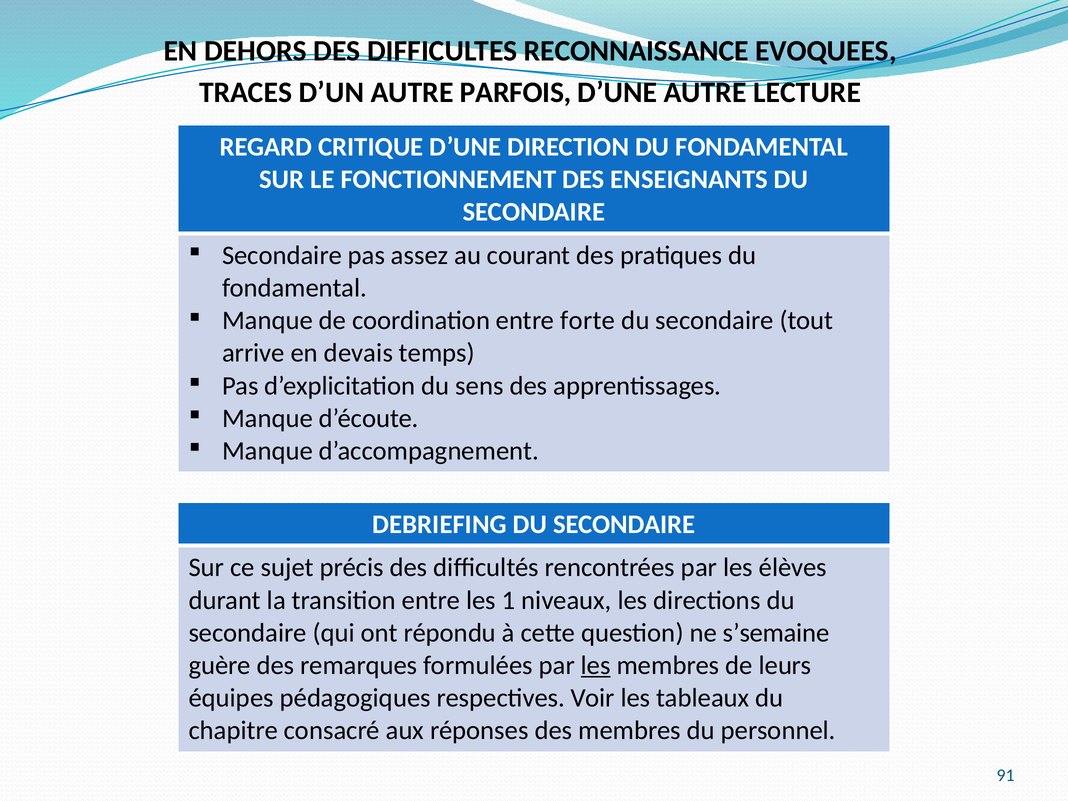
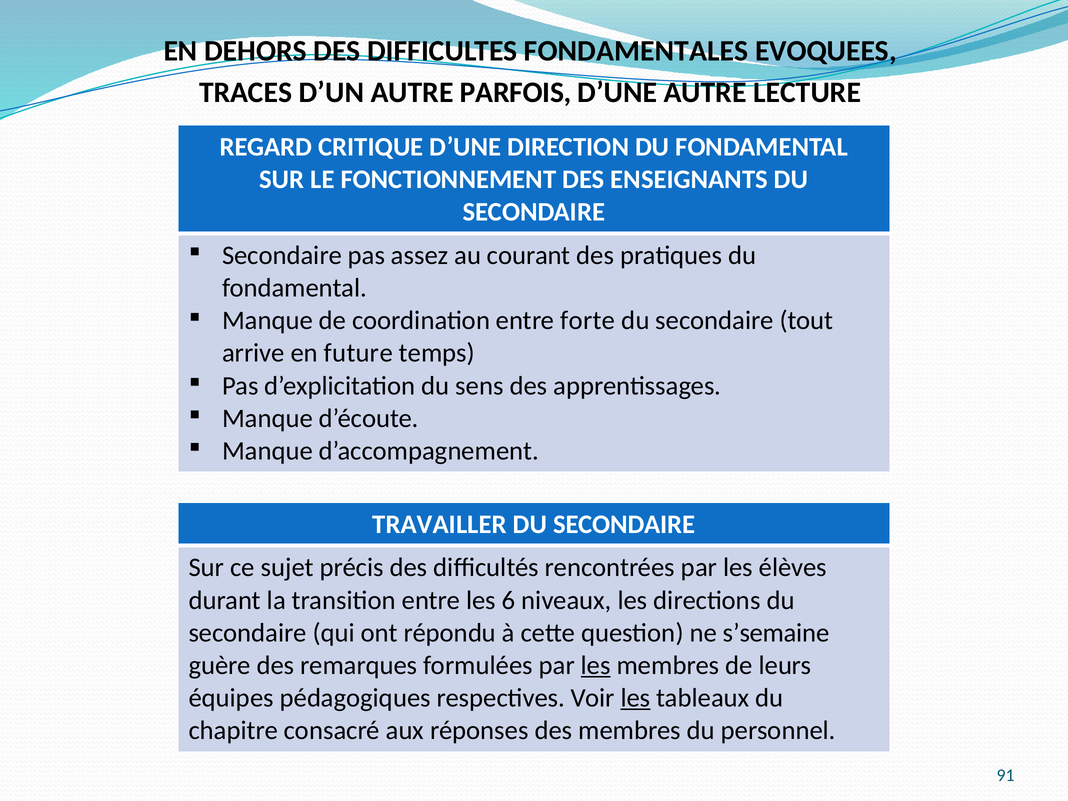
RECONNAISSANCE: RECONNAISSANCE -> FONDAMENTALES (636, 51)
devais: devais -> future (358, 353)
DEBRIEFING: DEBRIEFING -> TRAVAILLER (440, 524)
1: 1 -> 6 (509, 600)
les underline: none -> present (635, 698)
